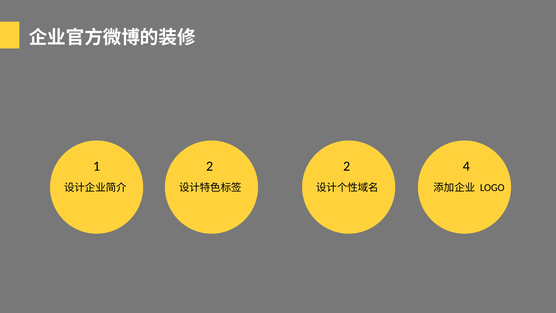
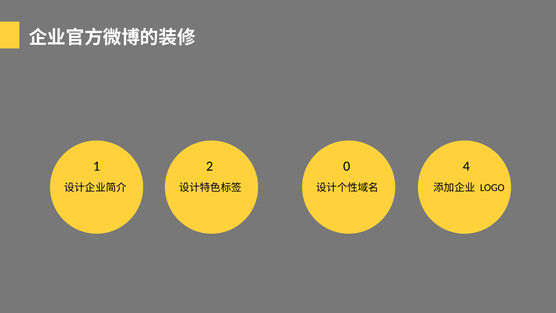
2 2: 2 -> 0 (347, 166)
